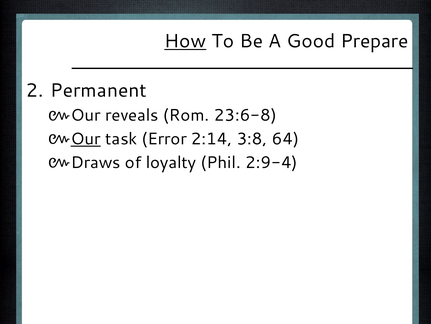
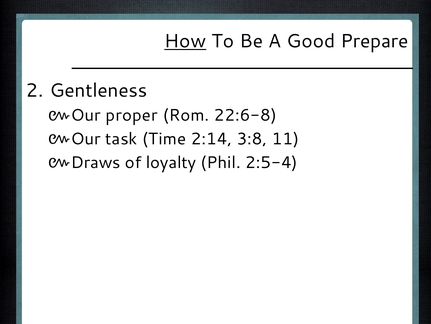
Permanent: Permanent -> Gentleness (99, 90)
reveals: reveals -> proper (132, 115)
23:6-8: 23:6-8 -> 22:6-8 (245, 115)
Our underline: present -> none (86, 139)
Error: Error -> Time (164, 139)
64: 64 -> 11 (285, 139)
2:9-4: 2:9-4 -> 2:5-4 (271, 162)
